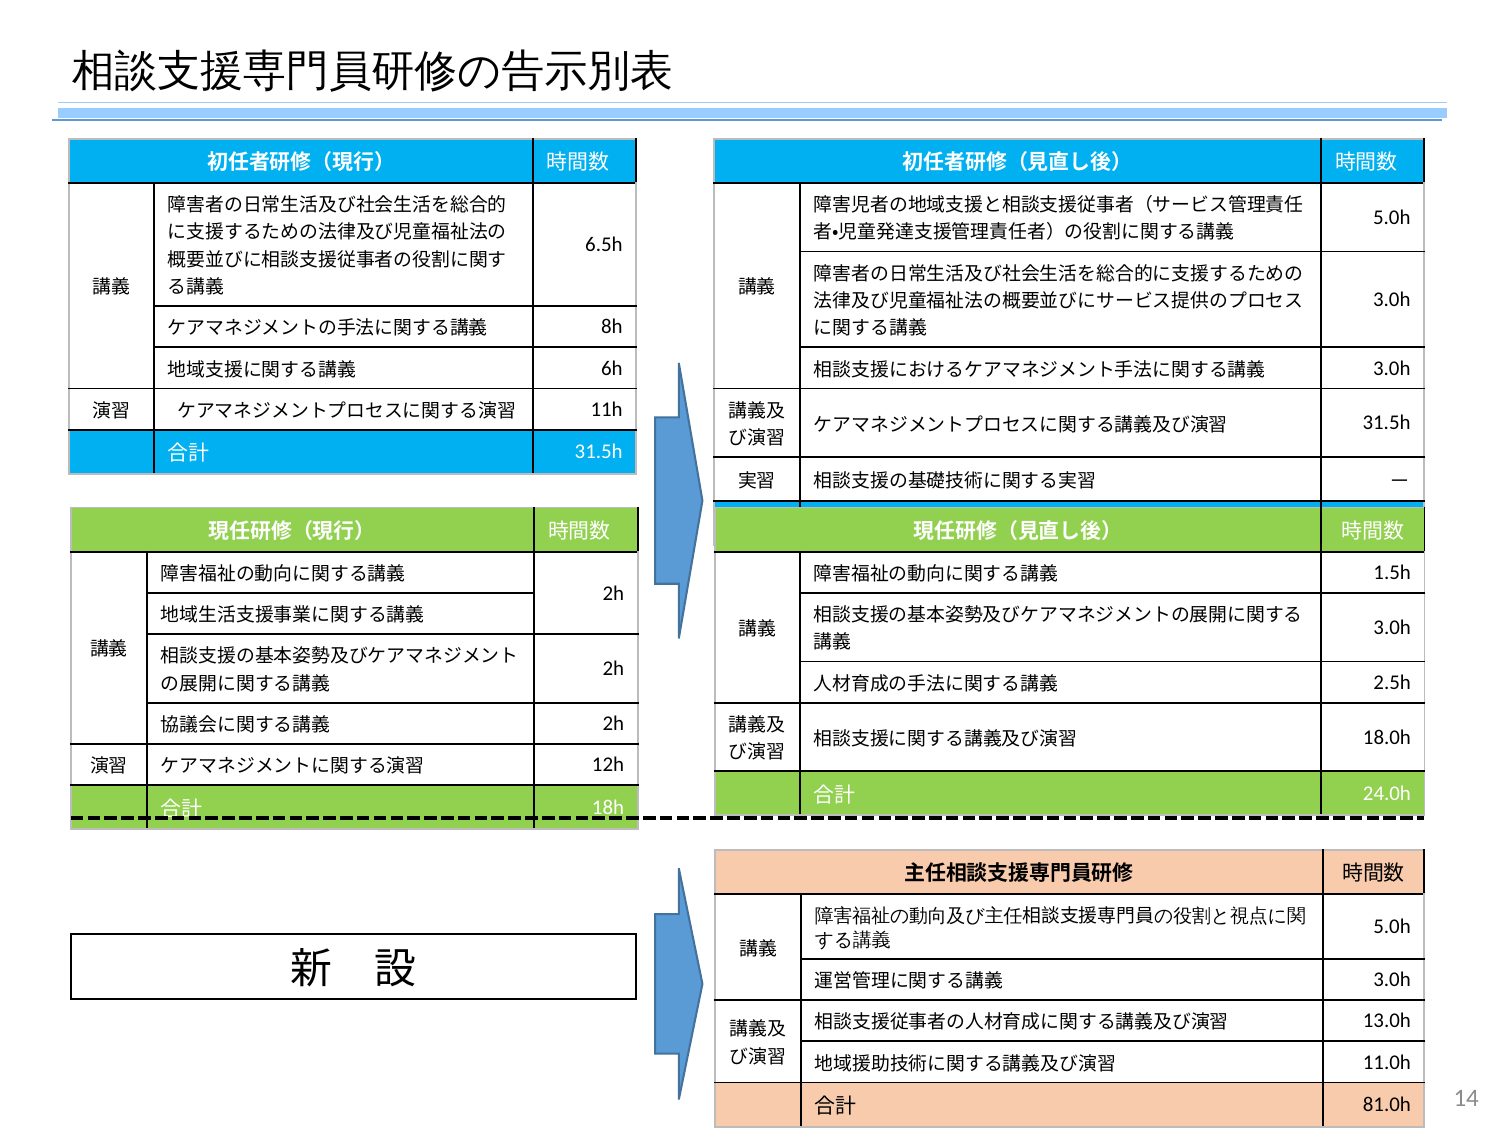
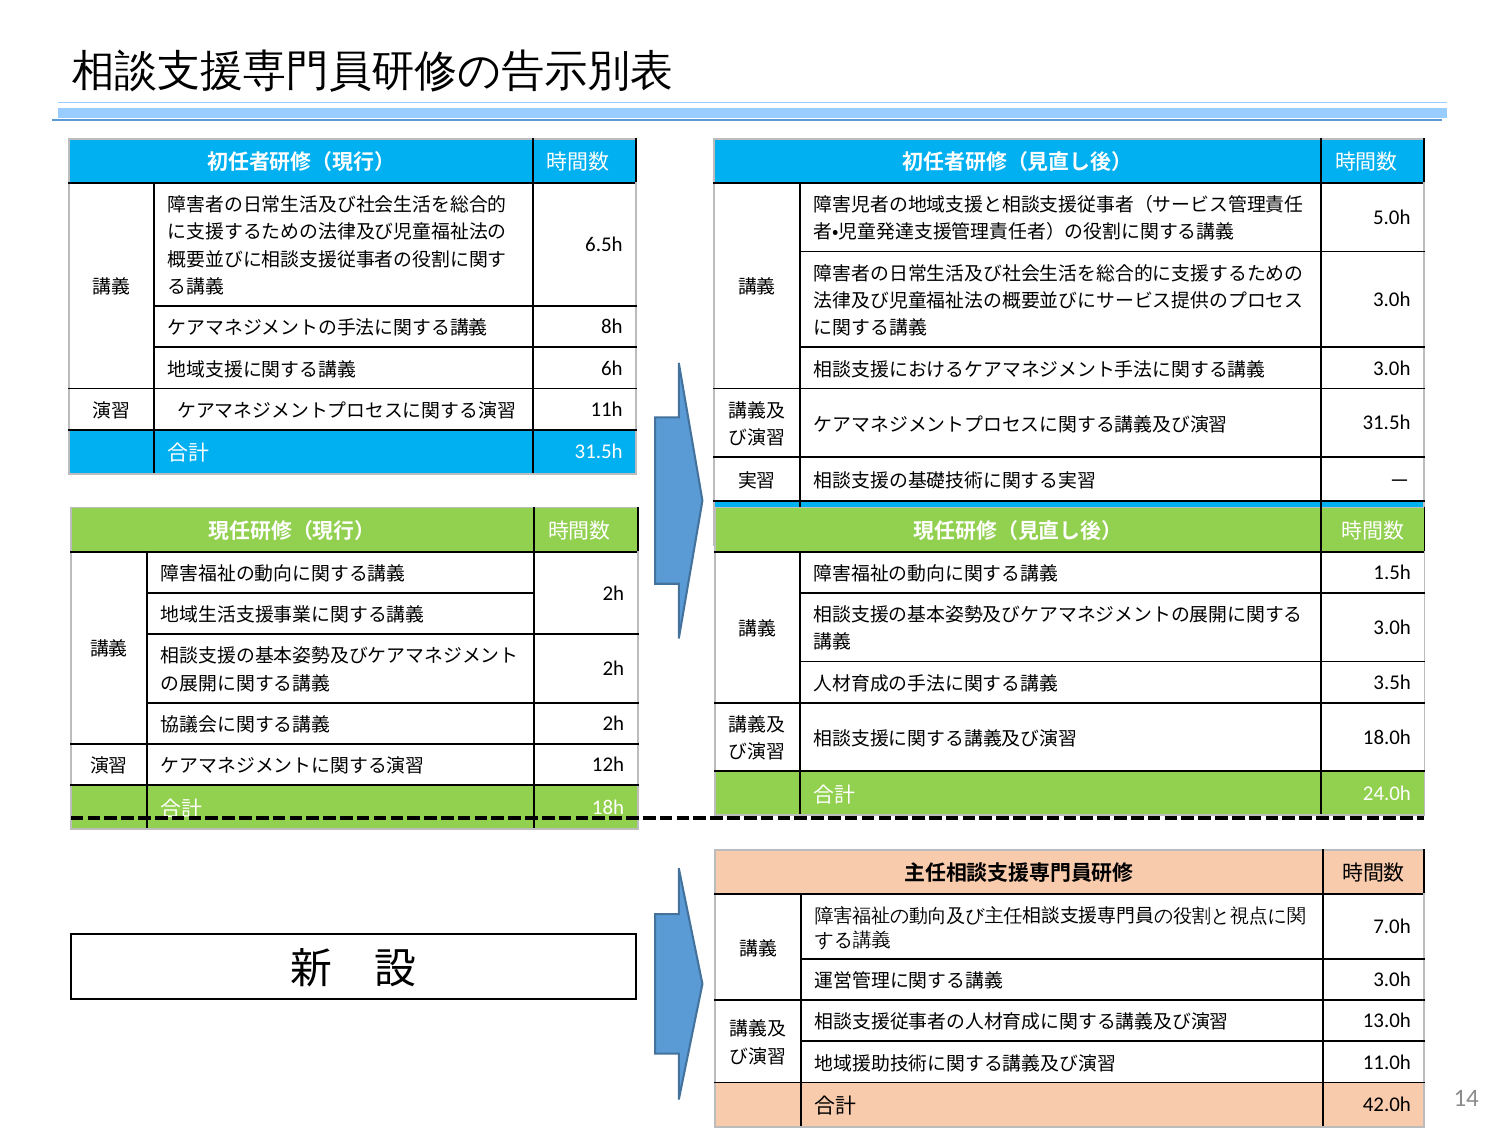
2.5h: 2.5h -> 3.5h (1392, 682)
5.0h: 5.0h -> 7.0h (1392, 926)
81.0h: 81.0h -> 42.0h (1387, 1105)
